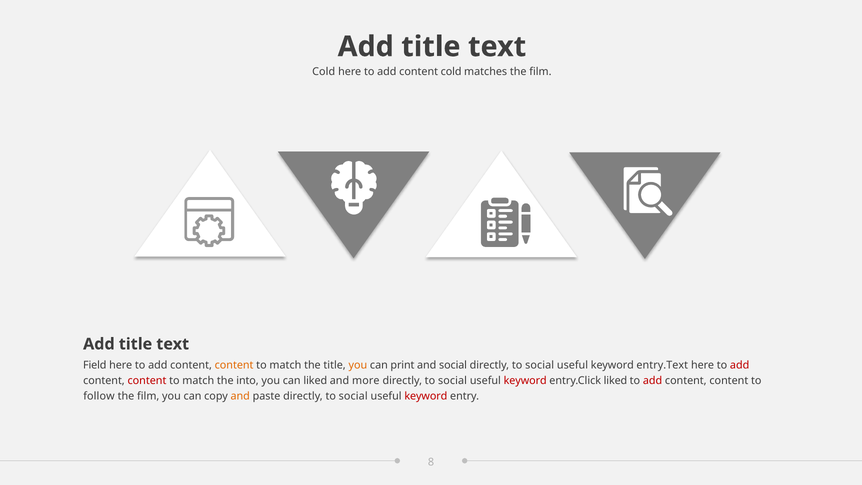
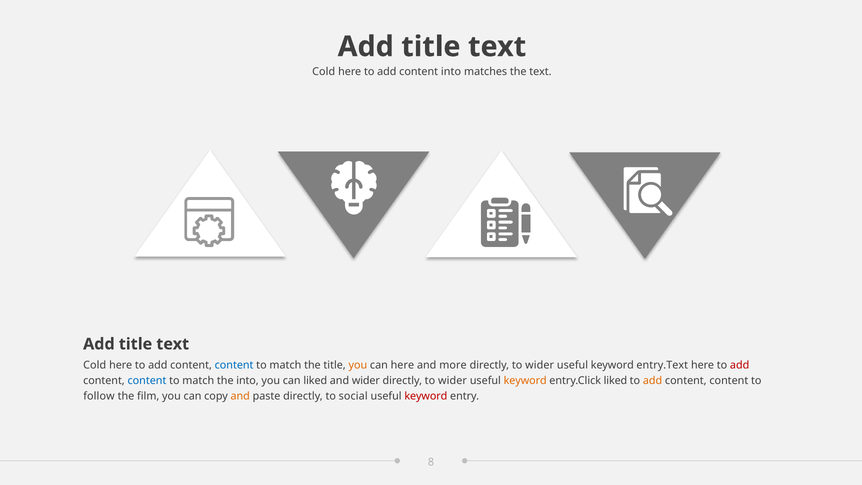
content cold: cold -> into (451, 72)
matches the film: film -> text (540, 72)
Field: Field -> Cold (95, 365)
content colour: orange -> blue (234, 365)
can print: print -> here (402, 365)
and social: social -> more (453, 365)
social: social -> wider (540, 365)
content colour: red -> blue (147, 380)
and more: more -> wider (366, 380)
social: social -> wider (452, 380)
keyword colour: red -> orange (525, 380)
add colour: red -> orange (653, 380)
